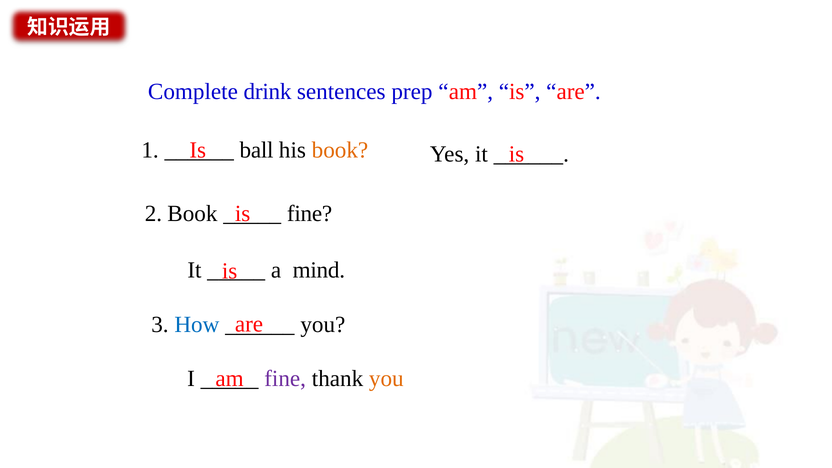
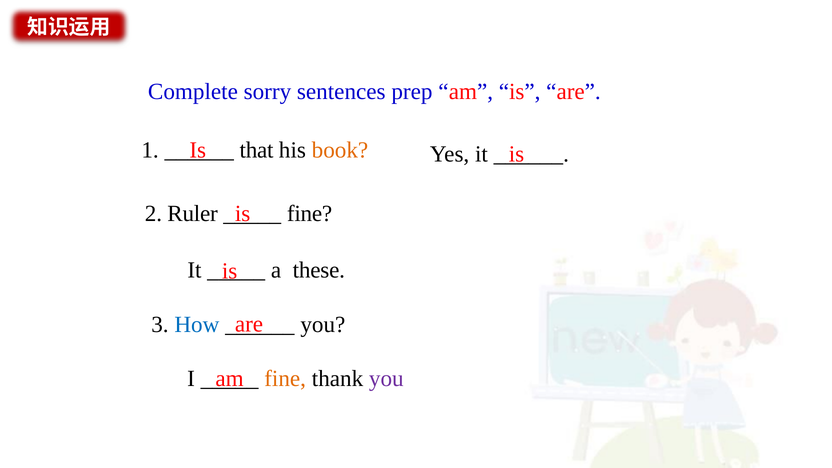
drink: drink -> sorry (267, 91)
ball: ball -> that (257, 150)
2 Book: Book -> Ruler (193, 214)
mind: mind -> these (319, 270)
fine colour: purple -> orange (285, 378)
you colour: orange -> purple (386, 378)
